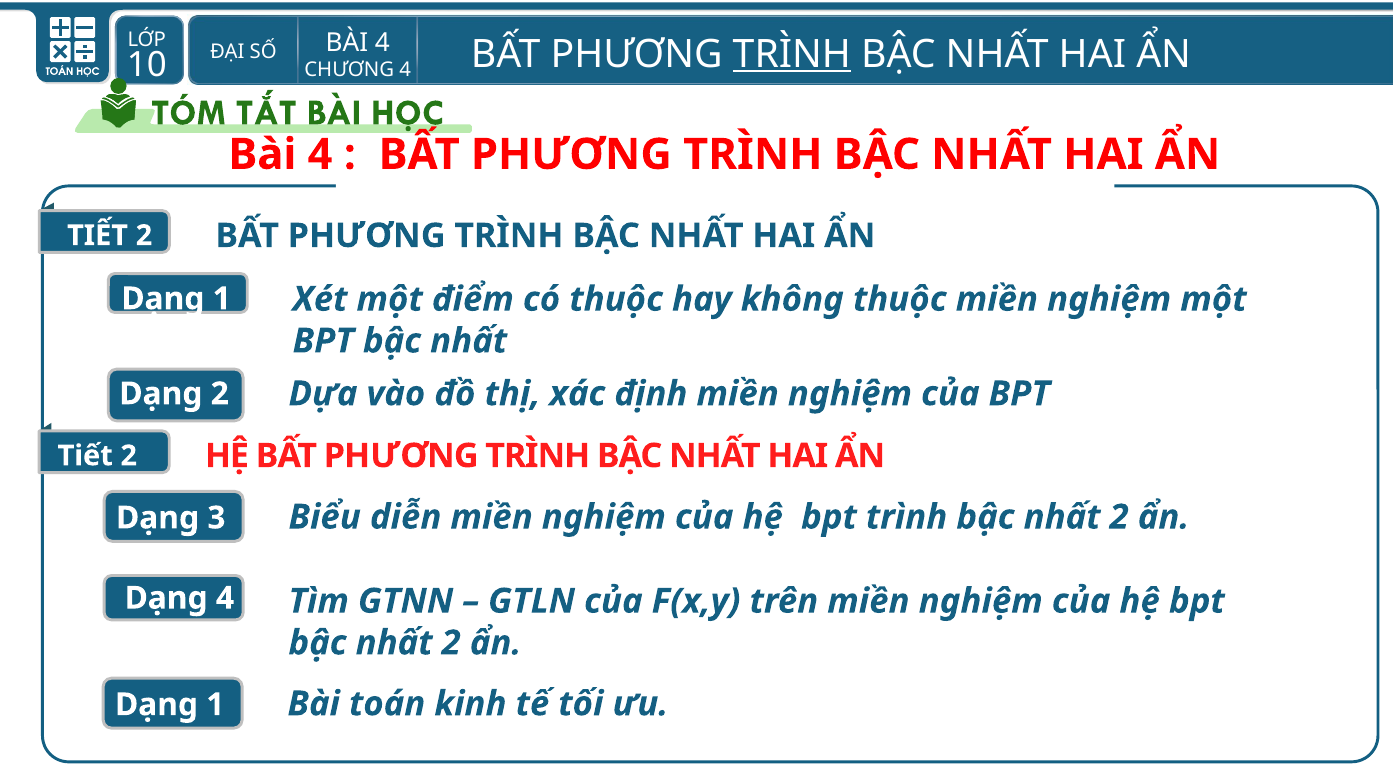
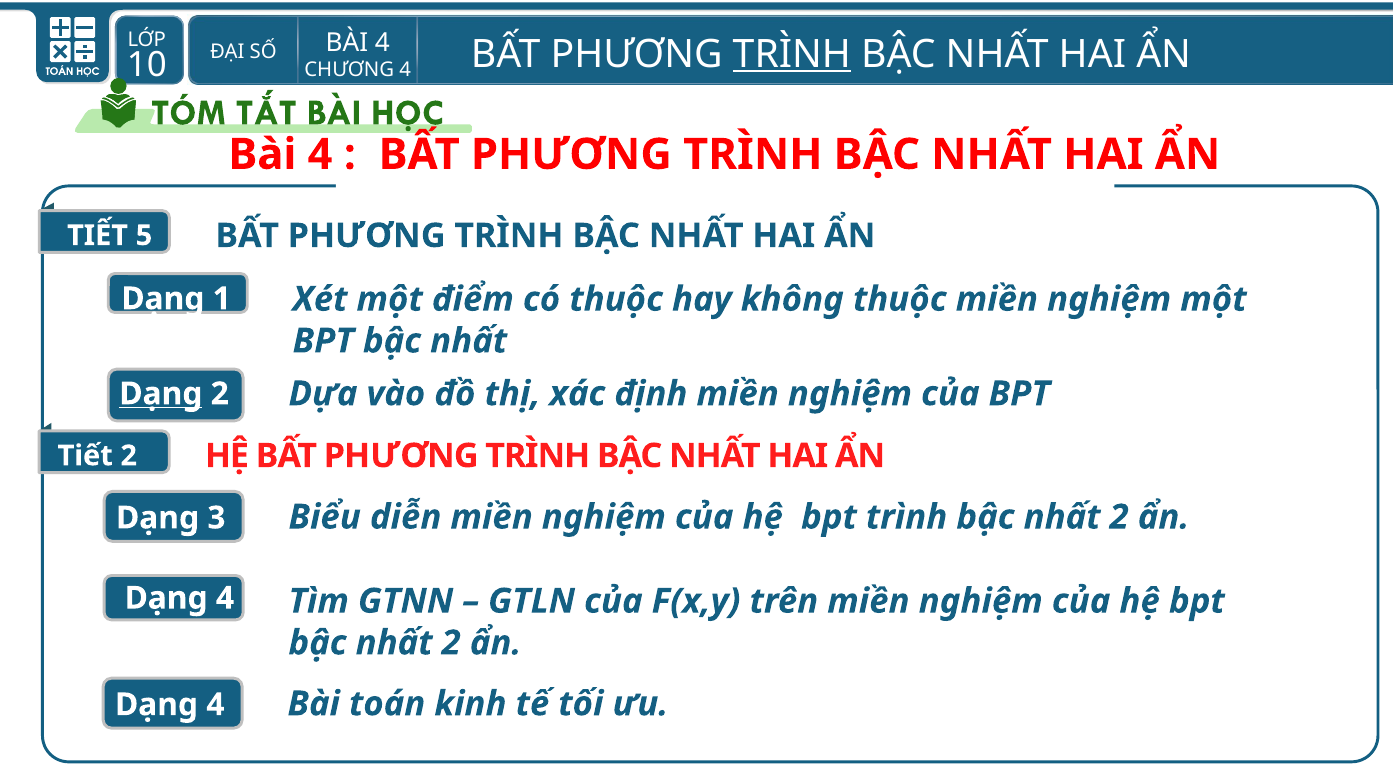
2: 2 -> 5 (144, 236)
Dạng underline: none -> present (161, 394)
1: 1 -> 4 (215, 705)
